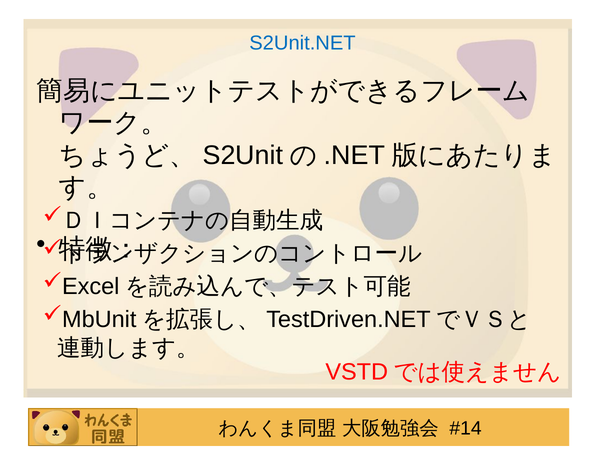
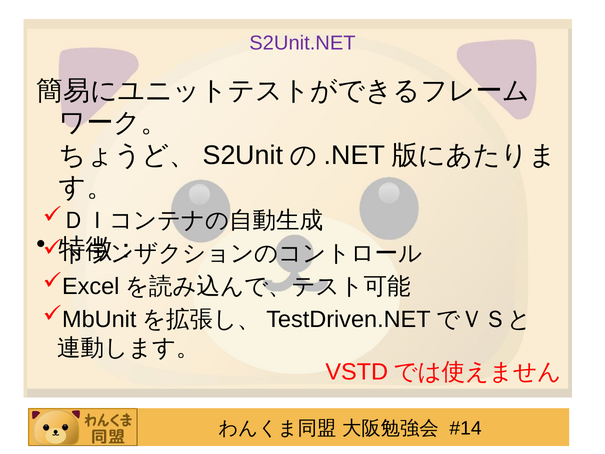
S2Unit.NET colour: blue -> purple (302, 43)
